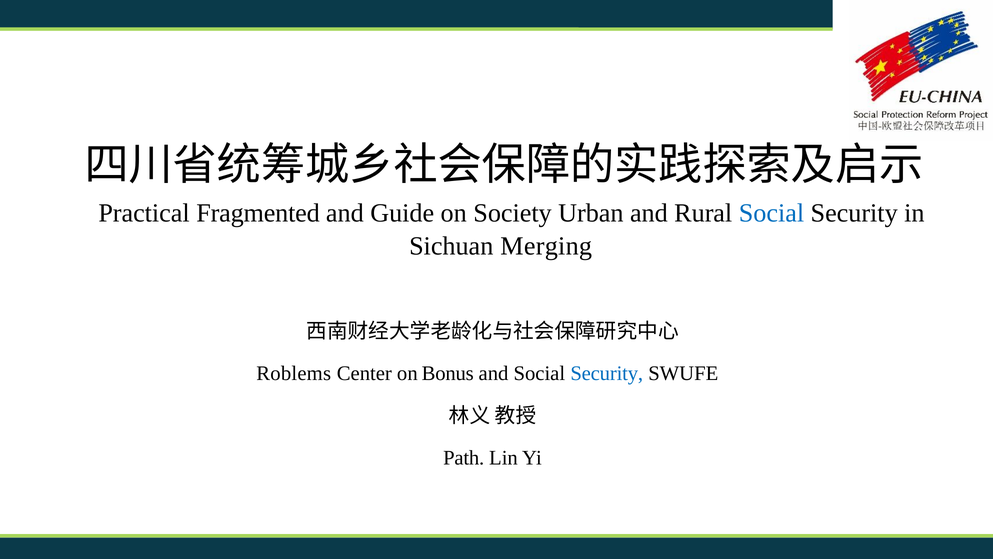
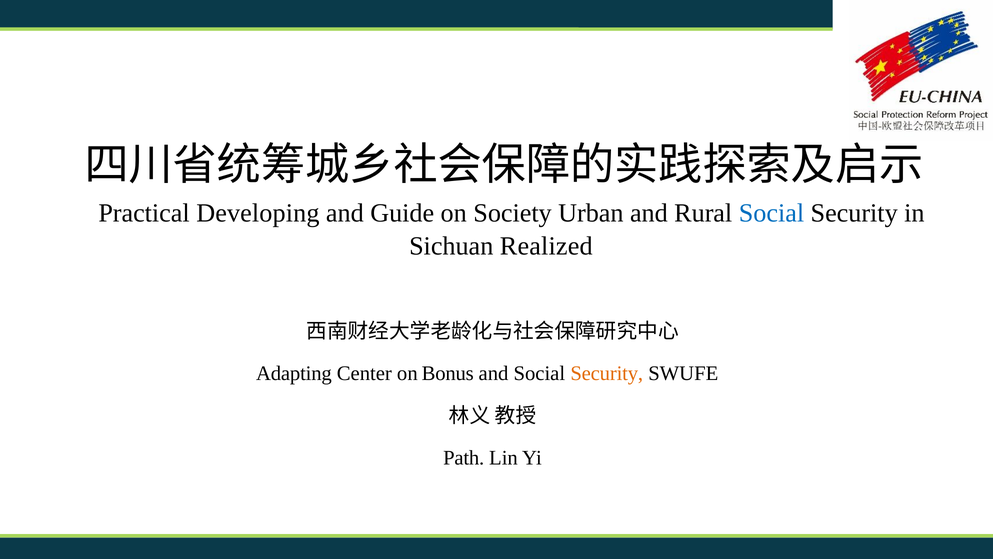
Fragmented: Fragmented -> Developing (258, 213)
Merging: Merging -> Realized (546, 246)
Roblems: Roblems -> Adapting (294, 373)
Security colour: blue -> orange (607, 373)
